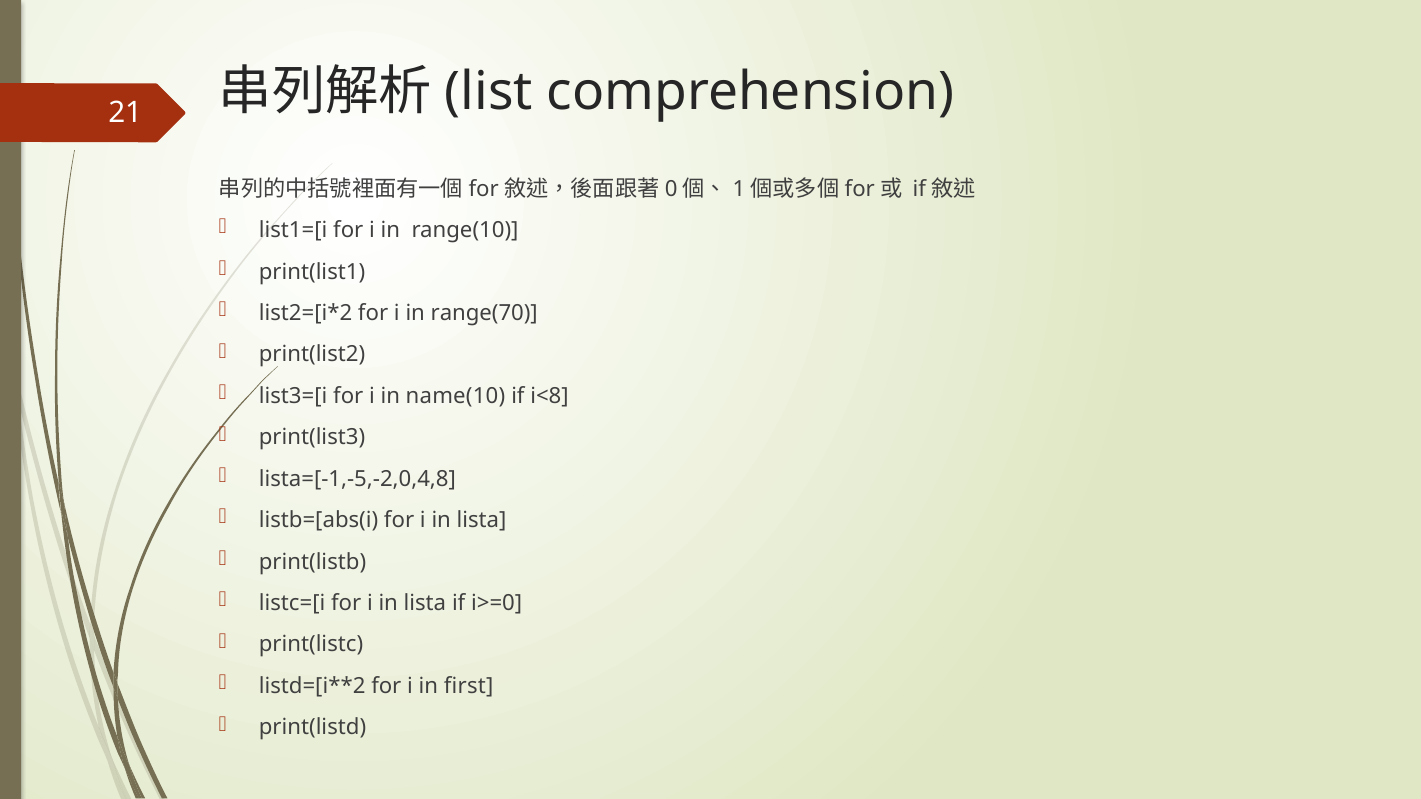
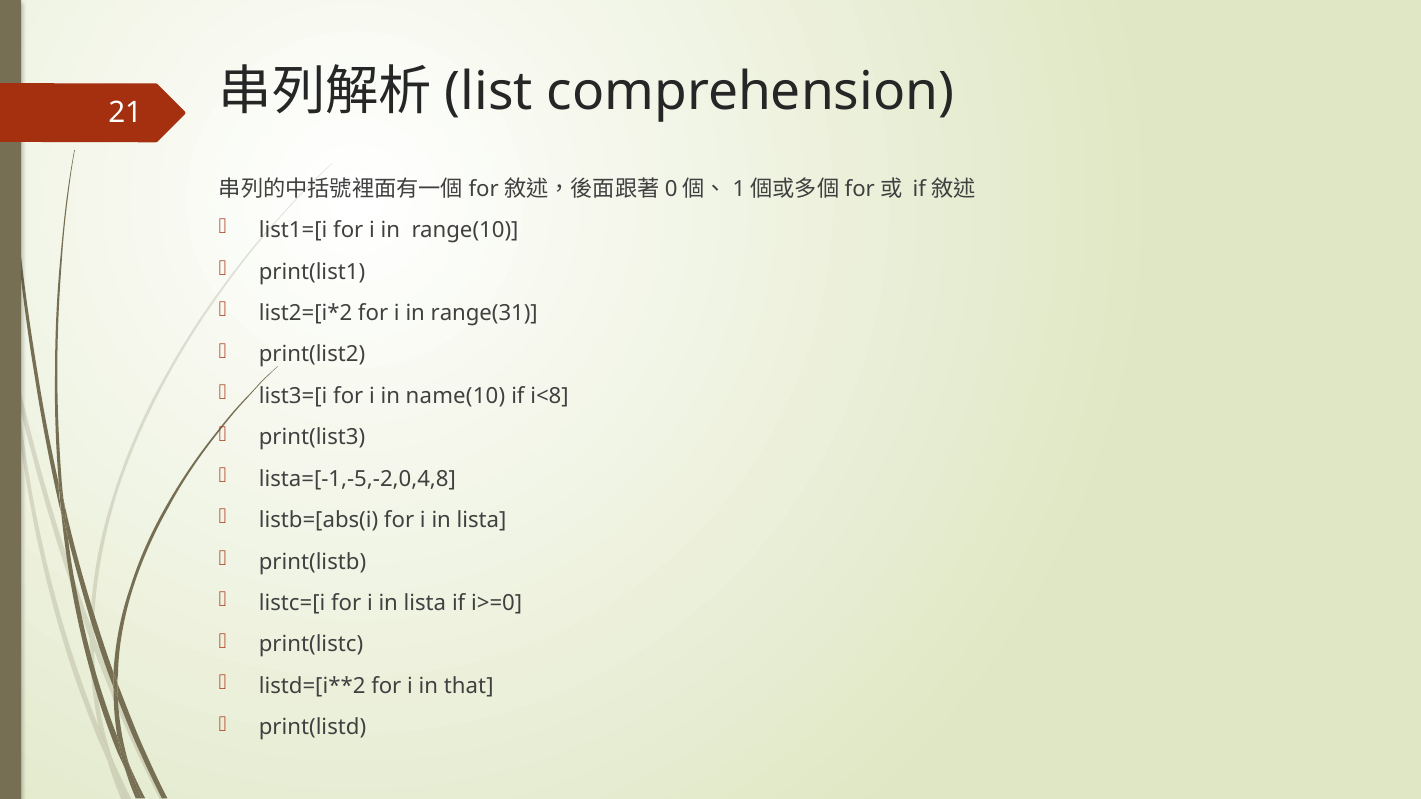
range(70: range(70 -> range(31 (484, 313)
first: first -> that (469, 686)
